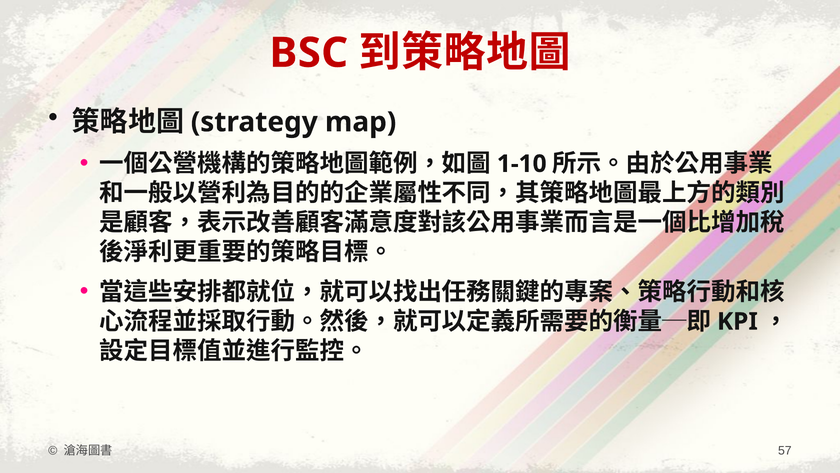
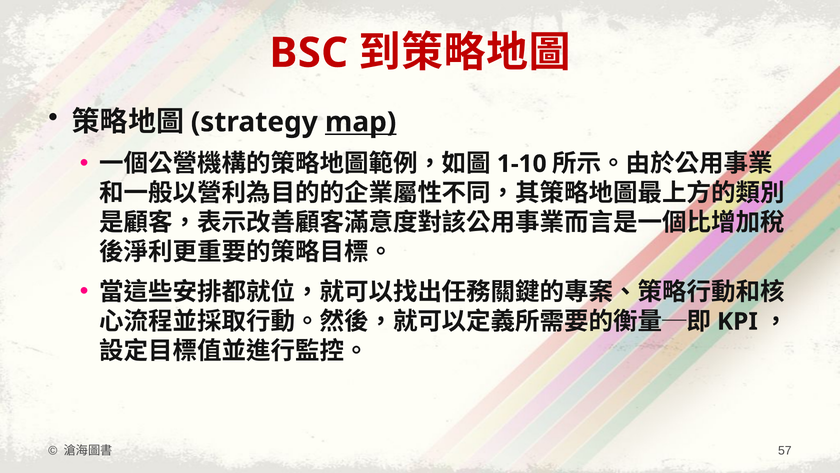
map underline: none -> present (361, 122)
